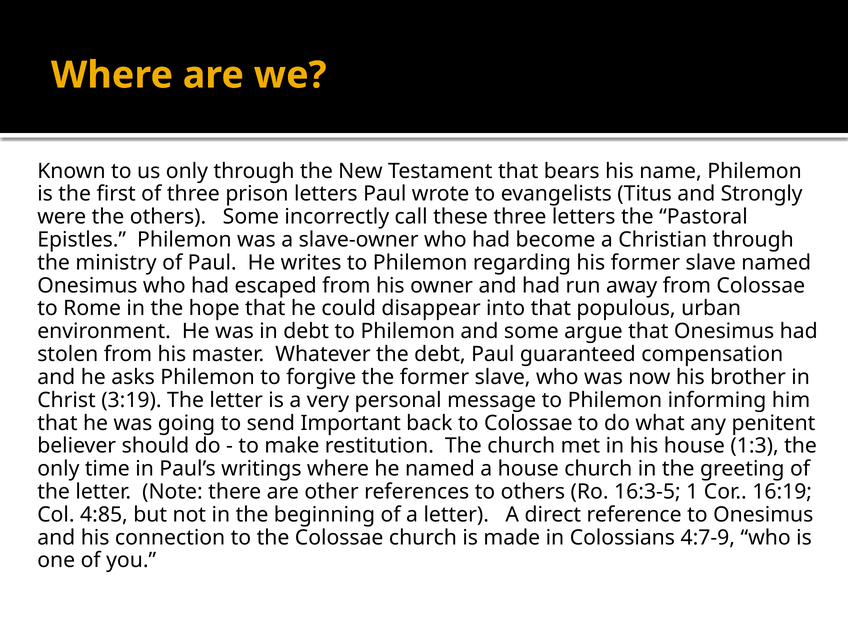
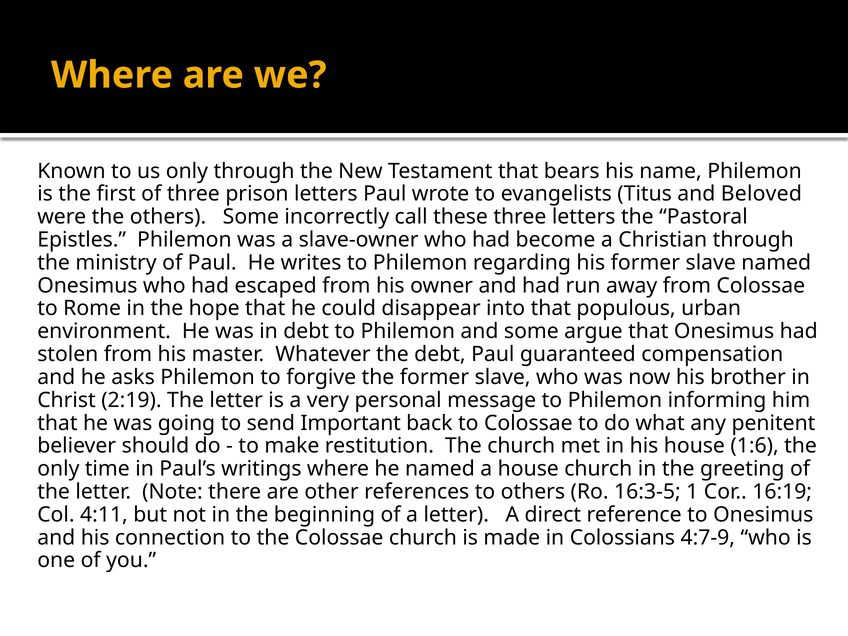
Strongly: Strongly -> Beloved (761, 194)
3:19: 3:19 -> 2:19 (131, 400)
1:3: 1:3 -> 1:6 (755, 446)
4:85: 4:85 -> 4:11 (104, 515)
